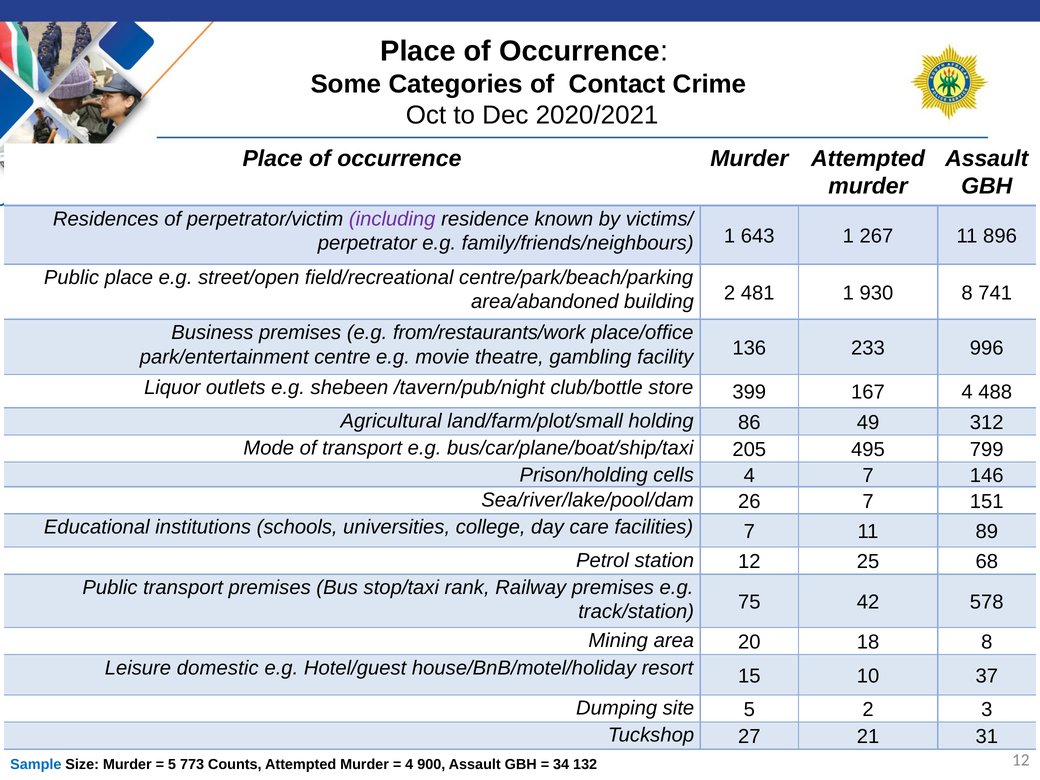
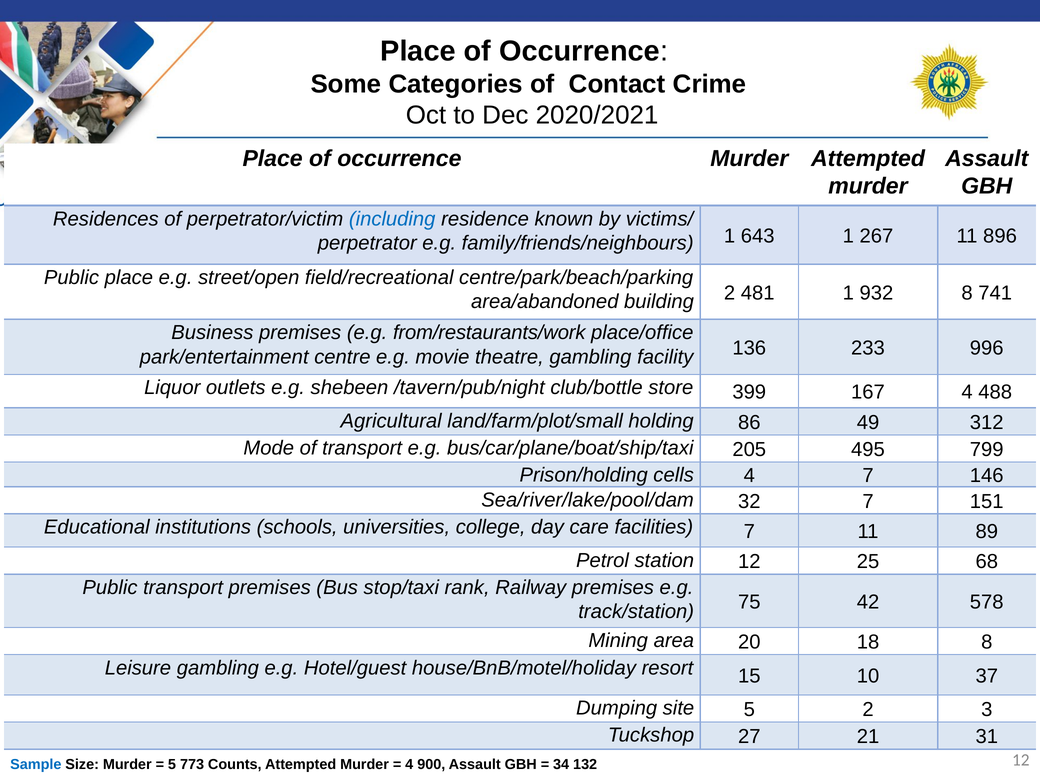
including colour: purple -> blue (392, 219)
930: 930 -> 932 (876, 293)
26: 26 -> 32 (749, 501)
Leisure domestic: domestic -> gambling (218, 668)
